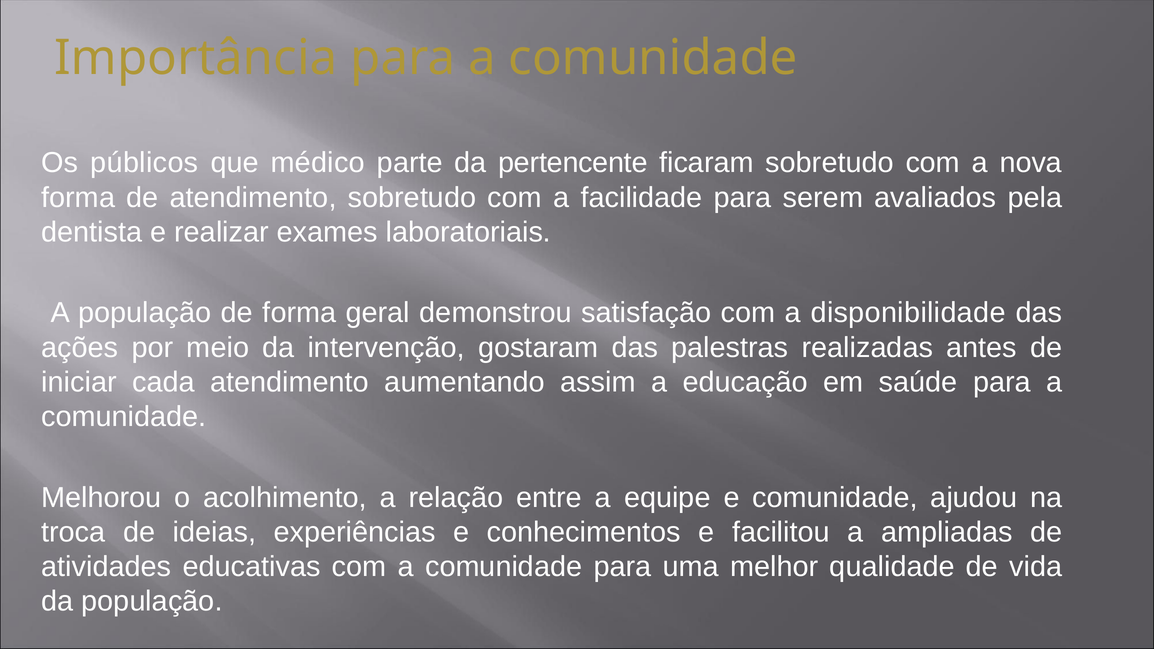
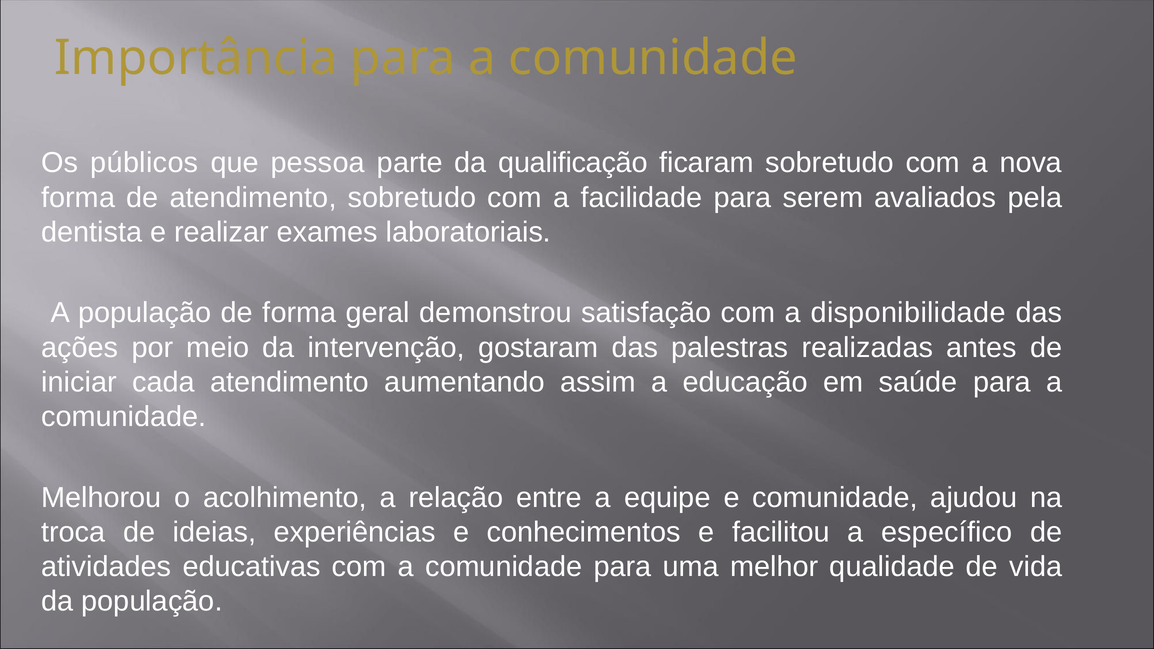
médico: médico -> pessoa (318, 163)
pertencente: pertencente -> qualificação (573, 163)
ampliadas: ampliadas -> específico (947, 532)
